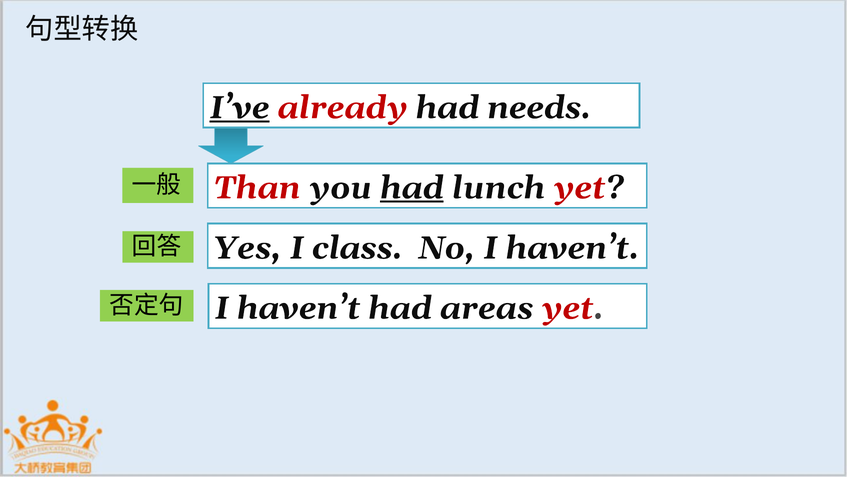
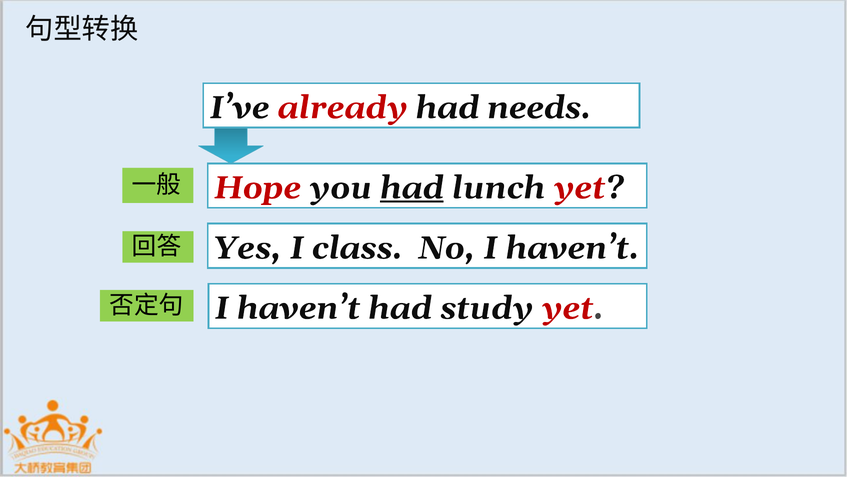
I’ve underline: present -> none (240, 108)
Than: Than -> Hope (258, 188)
areas: areas -> study (487, 308)
